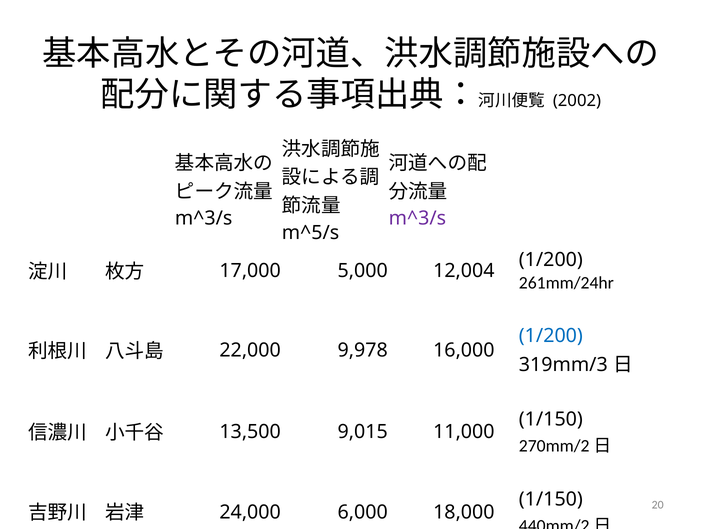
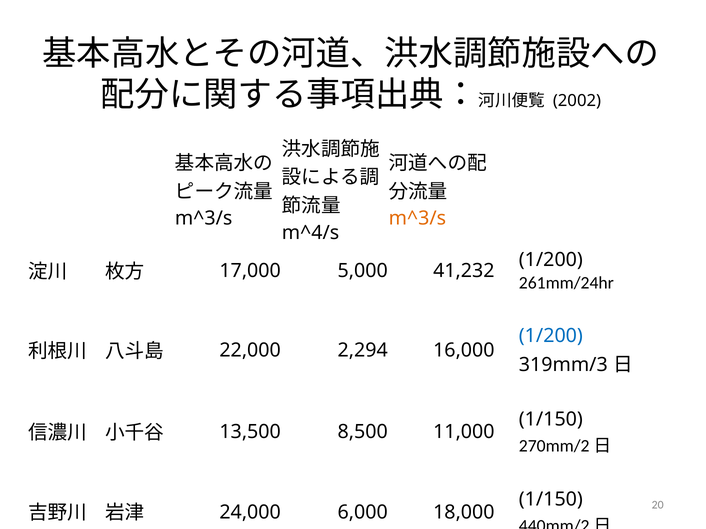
m^3/s colour: purple -> orange (417, 219)
m^5/s: m^5/s -> m^4/s (311, 233)
12,004: 12,004 -> 41,232 (464, 271)
9,978: 9,978 -> 2,294 (363, 351)
9,015: 9,015 -> 8,500 (363, 432)
